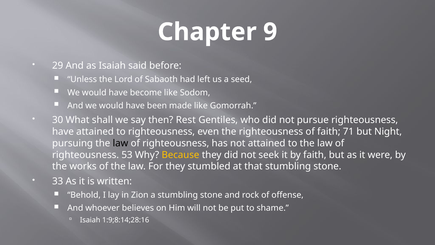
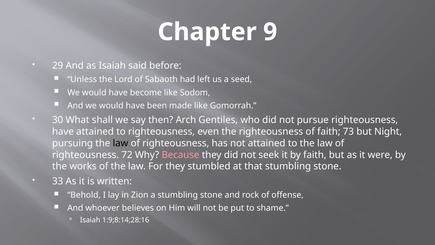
Rest: Rest -> Arch (186, 120)
71: 71 -> 73 (348, 131)
53: 53 -> 72 (127, 155)
Because colour: yellow -> pink (180, 155)
